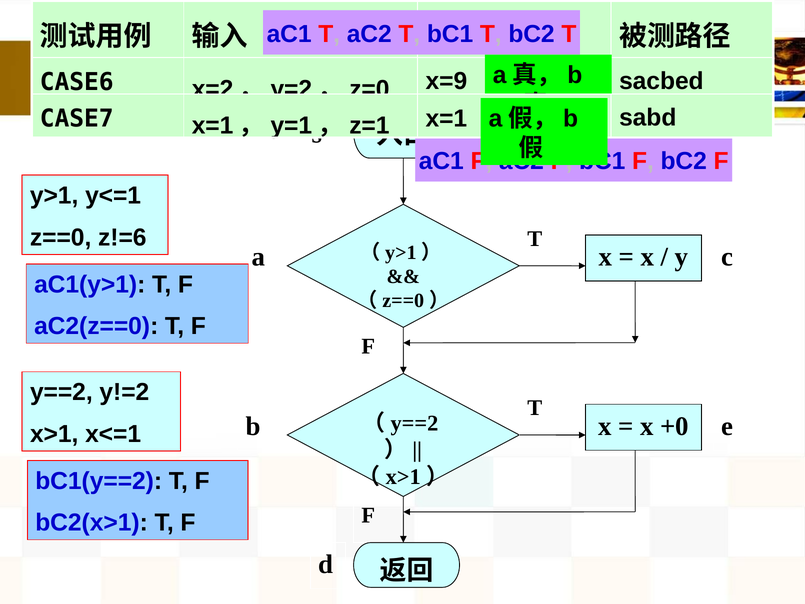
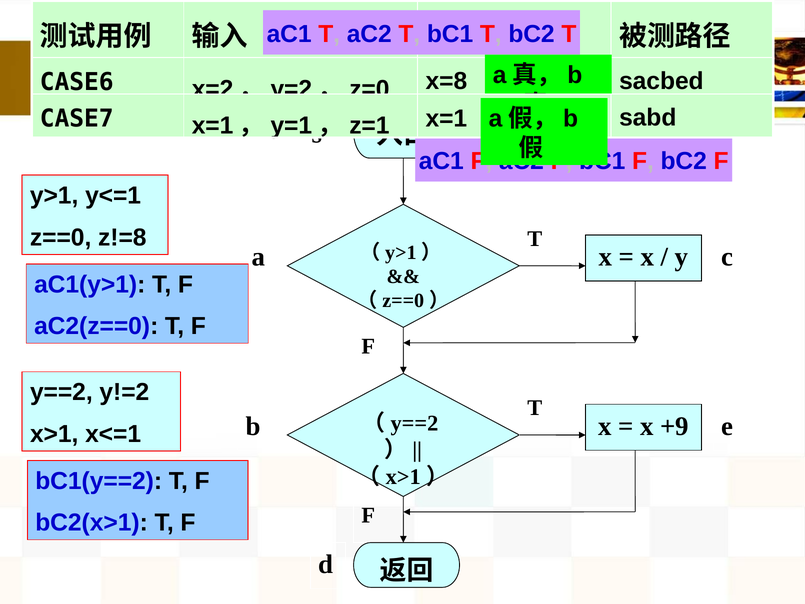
x=9: x=9 -> x=8 (446, 81)
z!=6: z!=6 -> z!=8 (122, 237)
+0: +0 -> +9 (675, 426)
